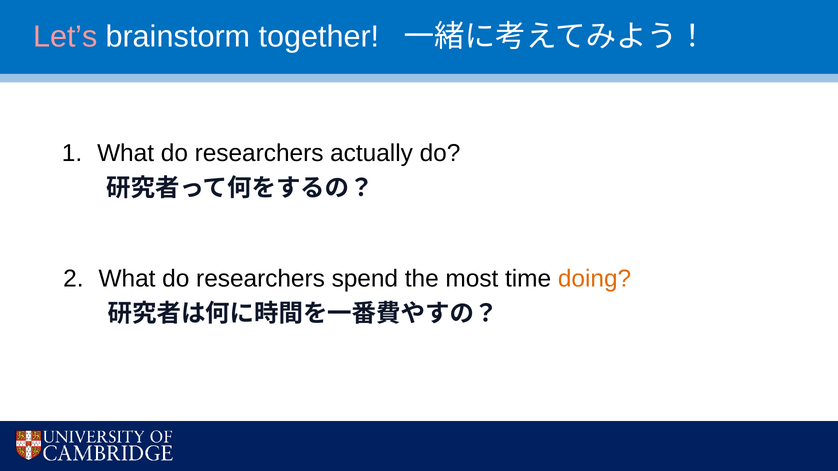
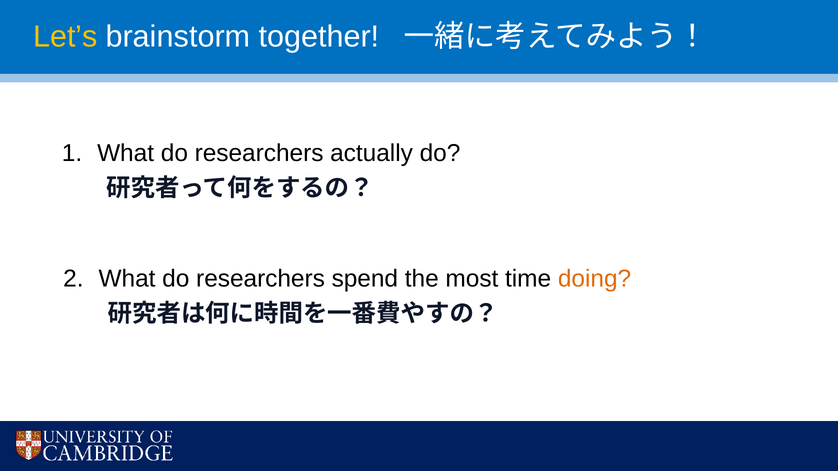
Let’s colour: pink -> yellow (65, 37)
